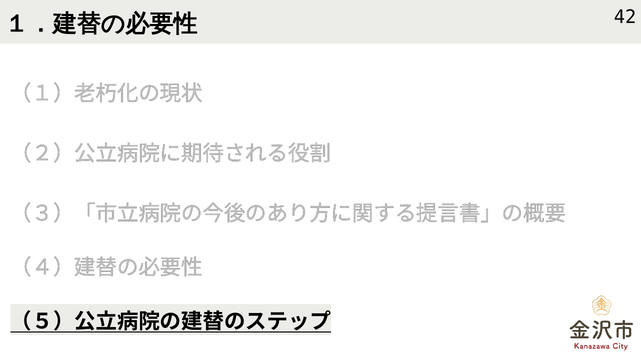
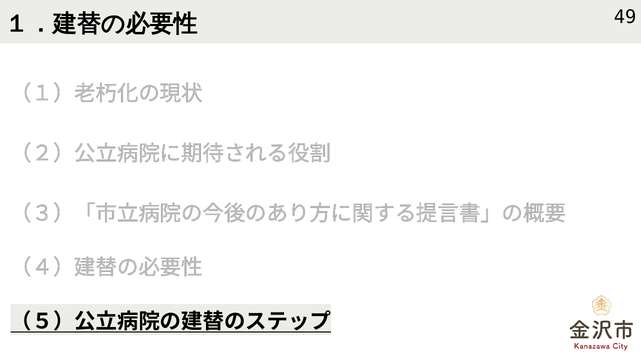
42: 42 -> 49 (625, 17)
